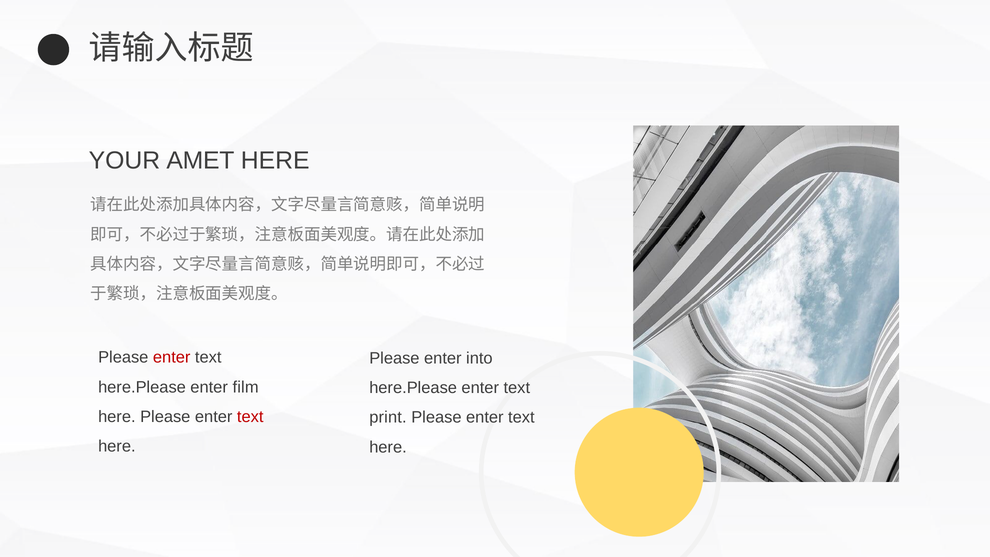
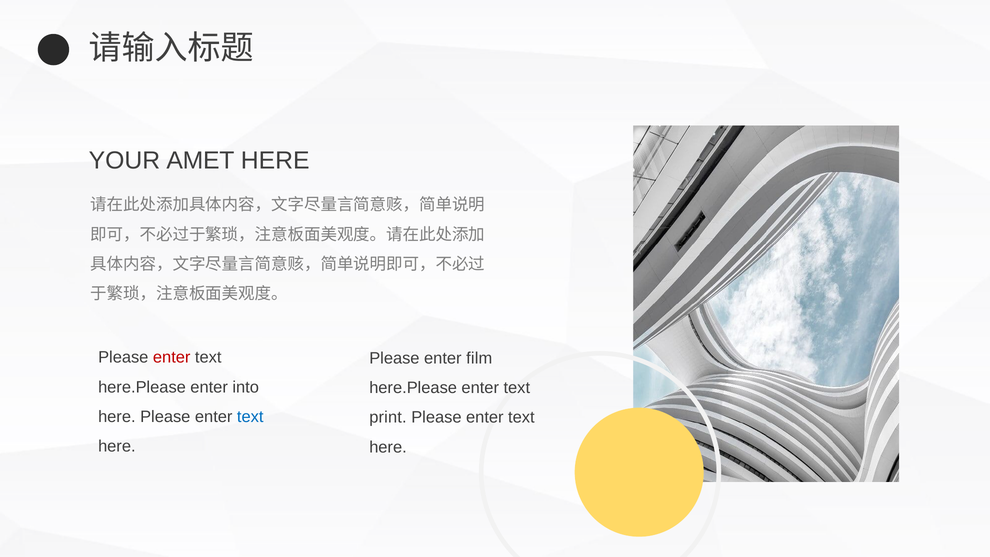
into: into -> film (479, 358)
film: film -> into (246, 387)
text colour: red -> blue (250, 417)
